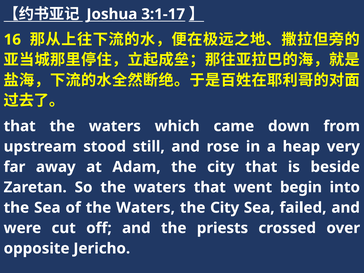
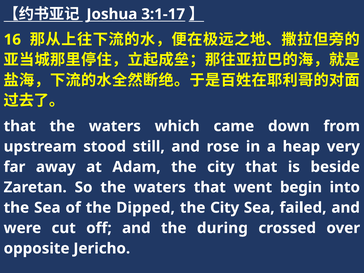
of the Waters: Waters -> Dipped (146, 208)
priests: priests -> during (222, 228)
